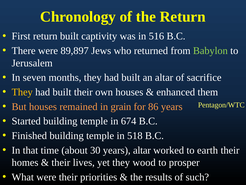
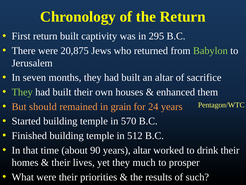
516: 516 -> 295 (156, 36)
89,897: 89,897 -> 20,875 (75, 51)
They colour: yellow -> light green (22, 92)
But houses: houses -> should (43, 106)
86: 86 -> 24 (153, 106)
674: 674 -> 570 (129, 121)
518: 518 -> 512 (135, 135)
30: 30 -> 90 (95, 150)
earth: earth -> drink (208, 150)
wood: wood -> much (144, 162)
